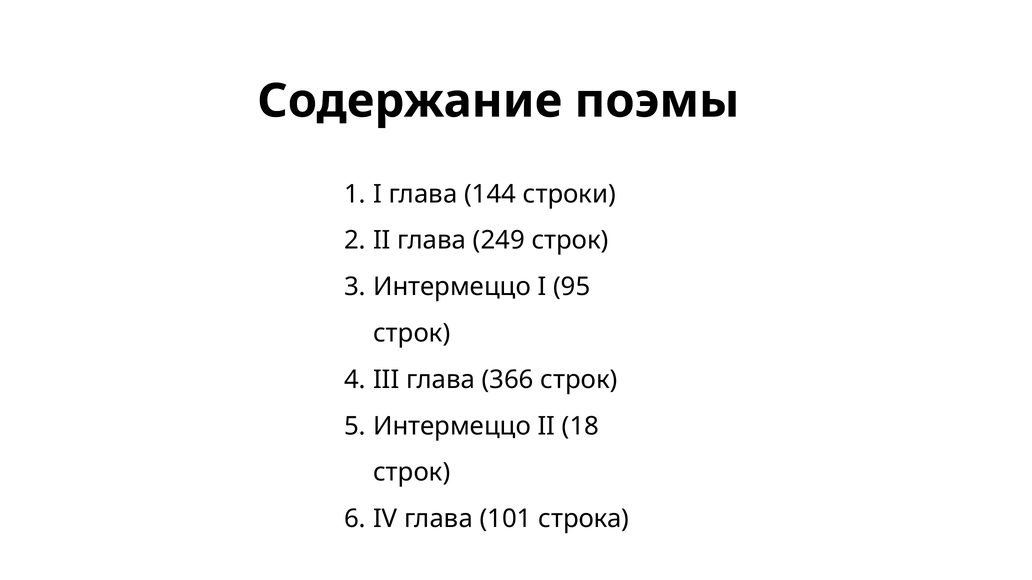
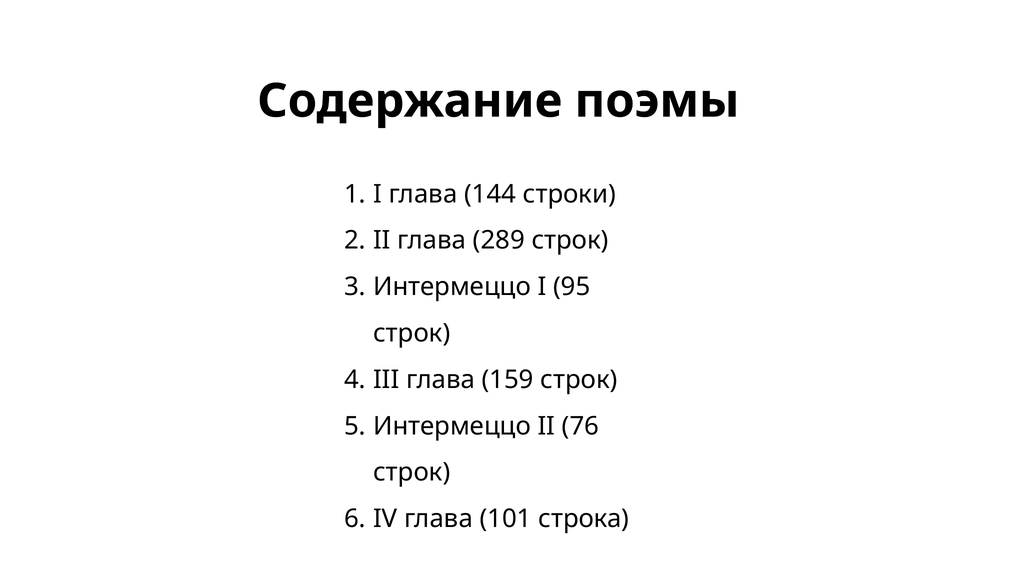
249: 249 -> 289 (499, 241)
366: 366 -> 159 (508, 380)
18: 18 -> 76 (581, 426)
